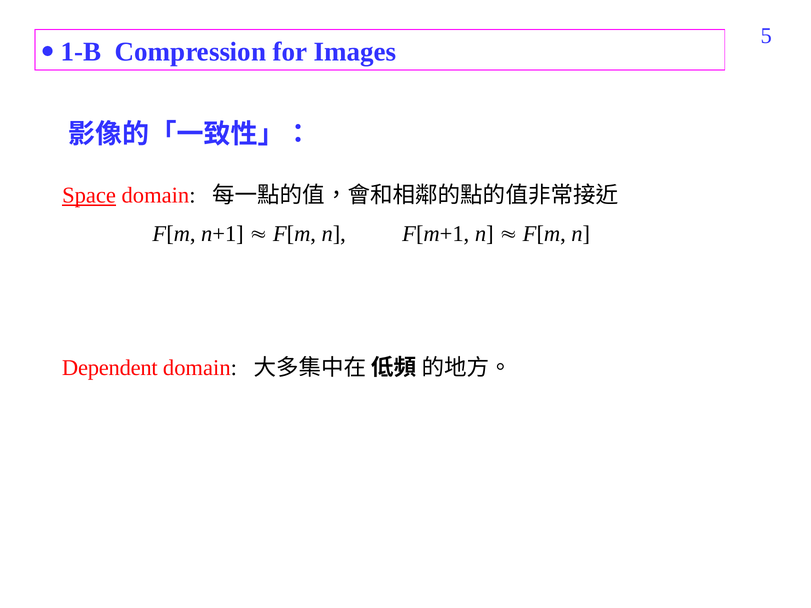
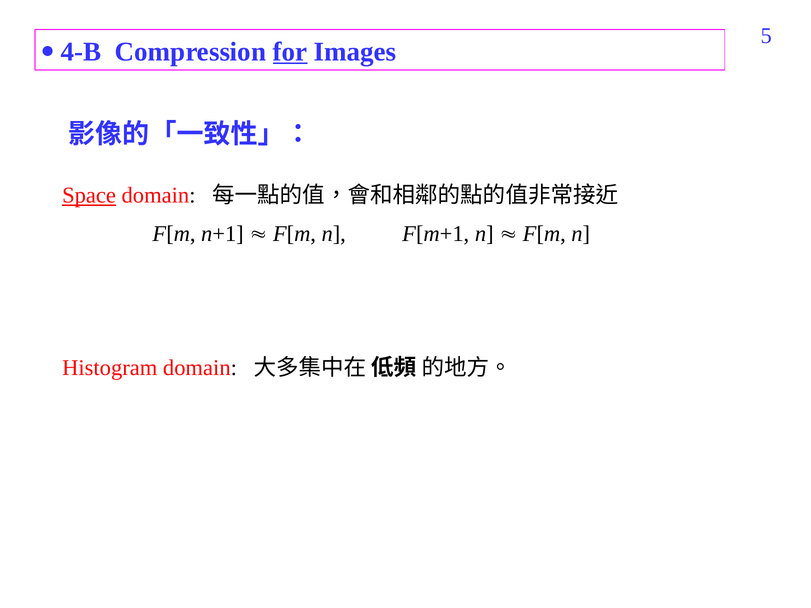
1-B: 1-B -> 4-B (81, 52)
for underline: none -> present (290, 52)
Dependent: Dependent -> Histogram (110, 368)
